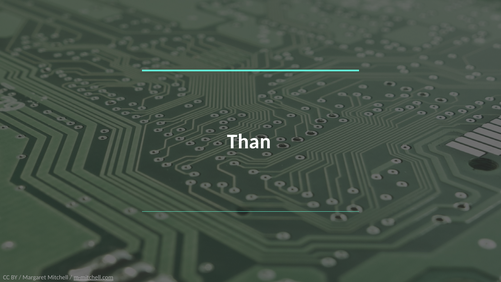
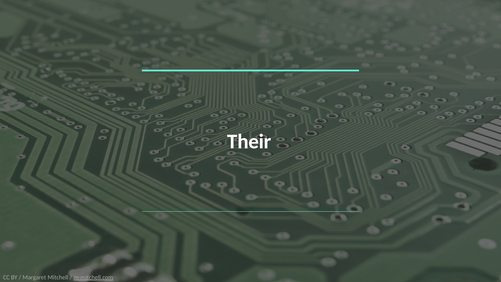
Than: Than -> Their (249, 142)
